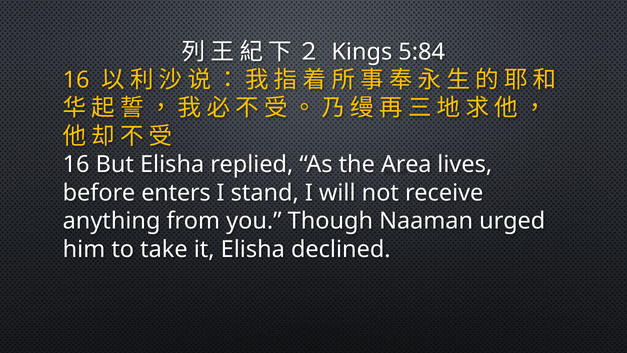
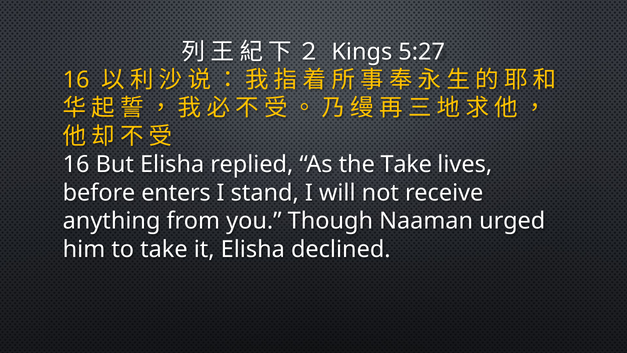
5:84: 5:84 -> 5:27 (422, 52)
the Area: Area -> Take (406, 165)
